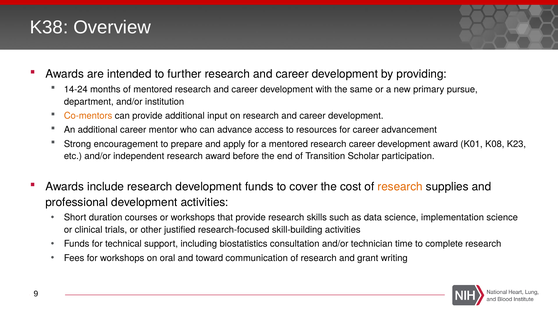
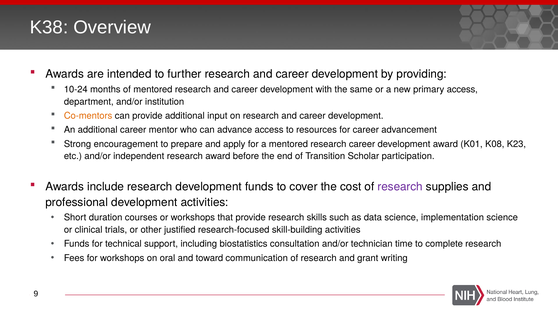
14-24: 14-24 -> 10-24 (76, 89)
primary pursue: pursue -> access (462, 89)
research colour: orange -> purple (400, 187)
